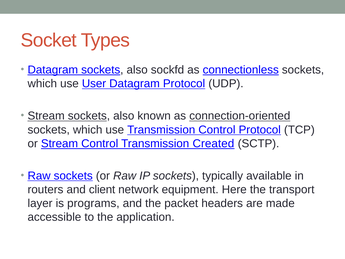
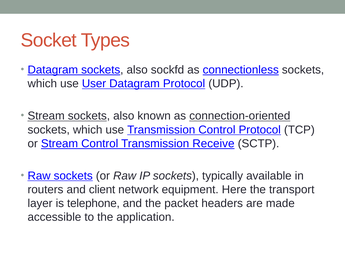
Created: Created -> Receive (213, 143)
programs: programs -> telephone (93, 203)
